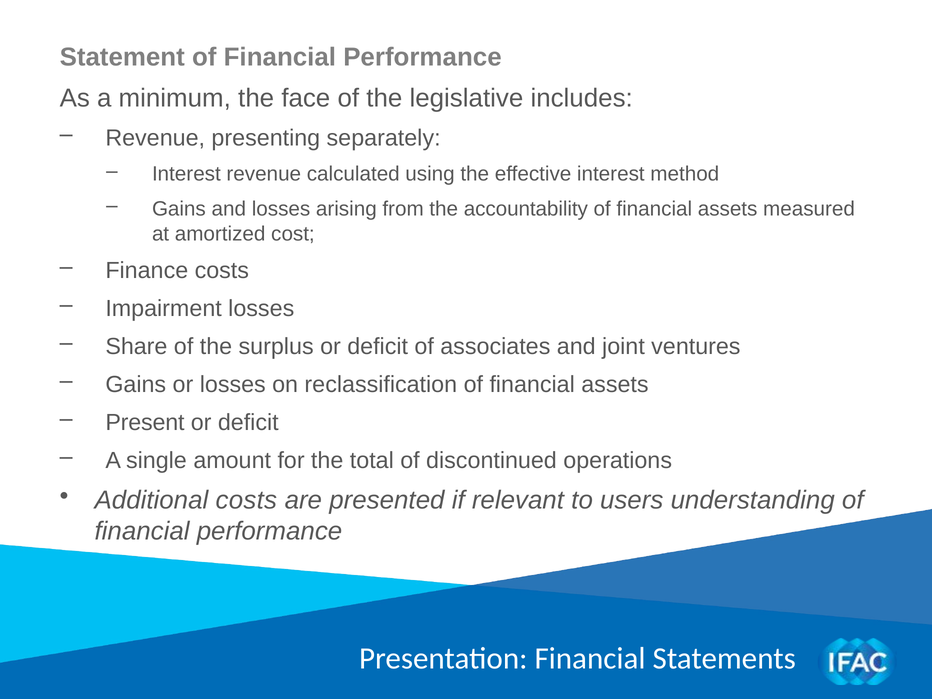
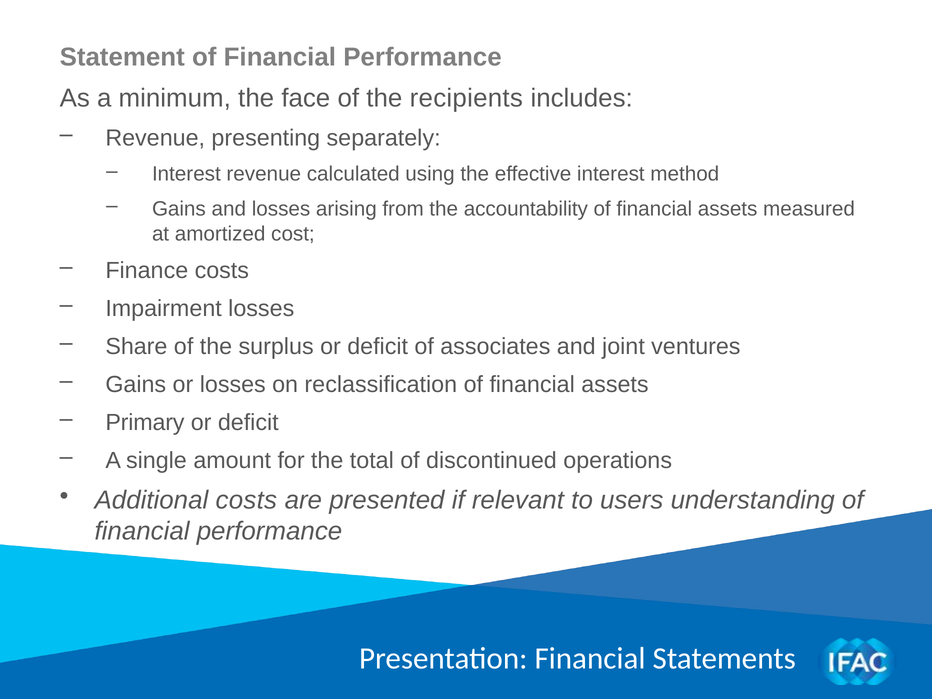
legislative: legislative -> recipients (466, 98)
Present: Present -> Primary (145, 423)
